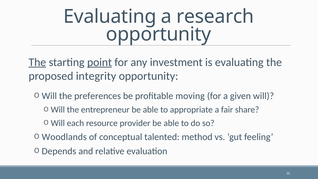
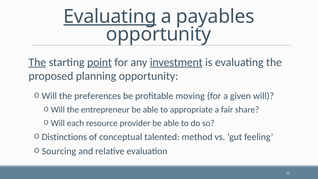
Evaluating underline: none -> present (110, 17)
research: research -> payables (215, 17)
investment underline: none -> present (176, 62)
integrity: integrity -> planning (96, 76)
Woodlands: Woodlands -> Distinctions (64, 137)
Depends: Depends -> Sourcing (59, 151)
